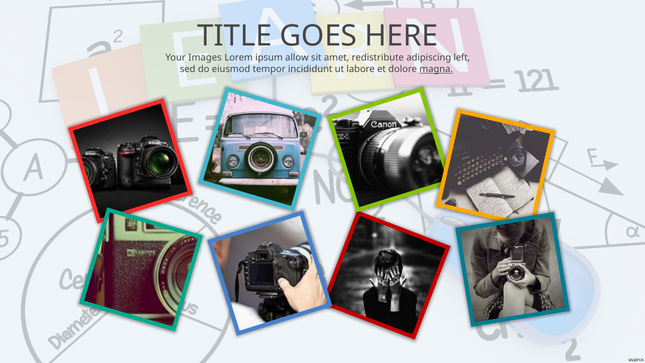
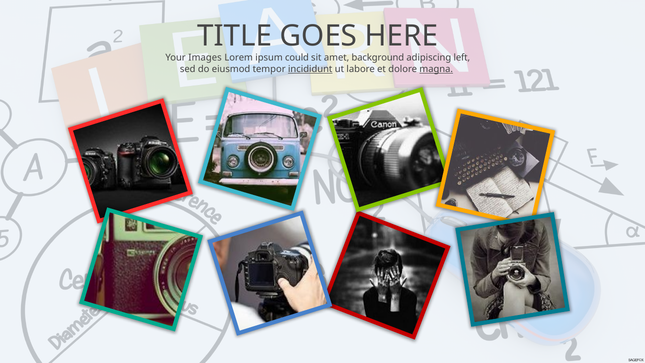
allow: allow -> could (297, 58)
redistribute: redistribute -> background (378, 58)
incididunt underline: none -> present (310, 69)
